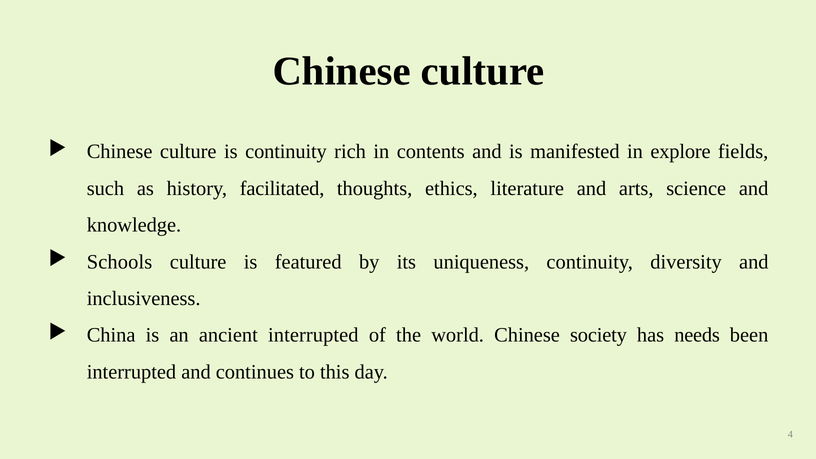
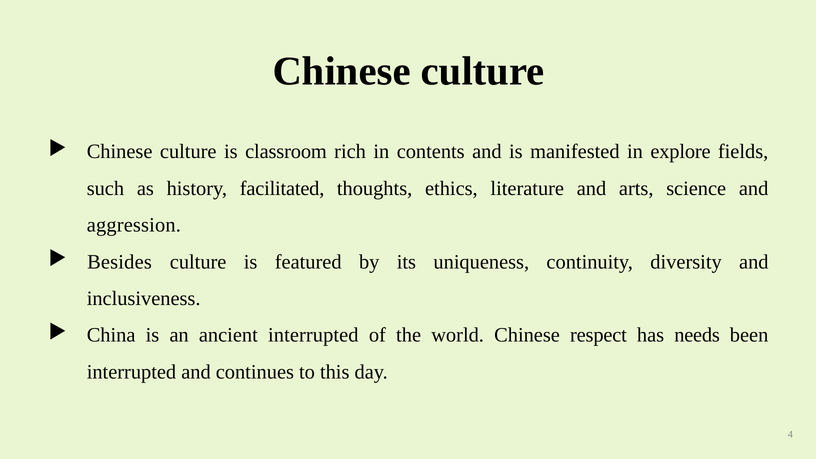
is continuity: continuity -> classroom (286, 152)
knowledge: knowledge -> aggression (134, 225)
Schools: Schools -> Besides (120, 262)
society: society -> respect (598, 335)
